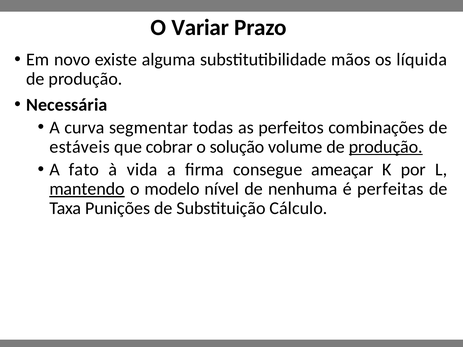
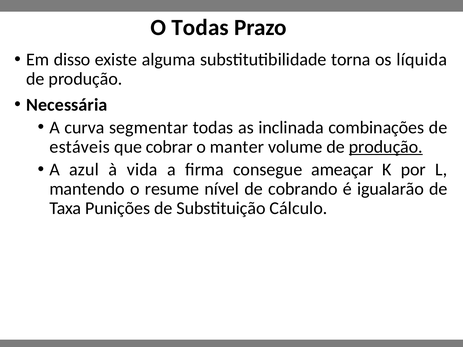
O Variar: Variar -> Todas (200, 27)
novo: novo -> disso (72, 59)
mãos: mãos -> torna (351, 59)
perfeitos: perfeitos -> inclinada (291, 127)
solução: solução -> manter (237, 147)
fato: fato -> azul (84, 170)
mantendo underline: present -> none (87, 189)
modelo: modelo -> resume (172, 189)
nenhuma: nenhuma -> cobrando (303, 189)
perfeitas: perfeitas -> igualarão (391, 189)
